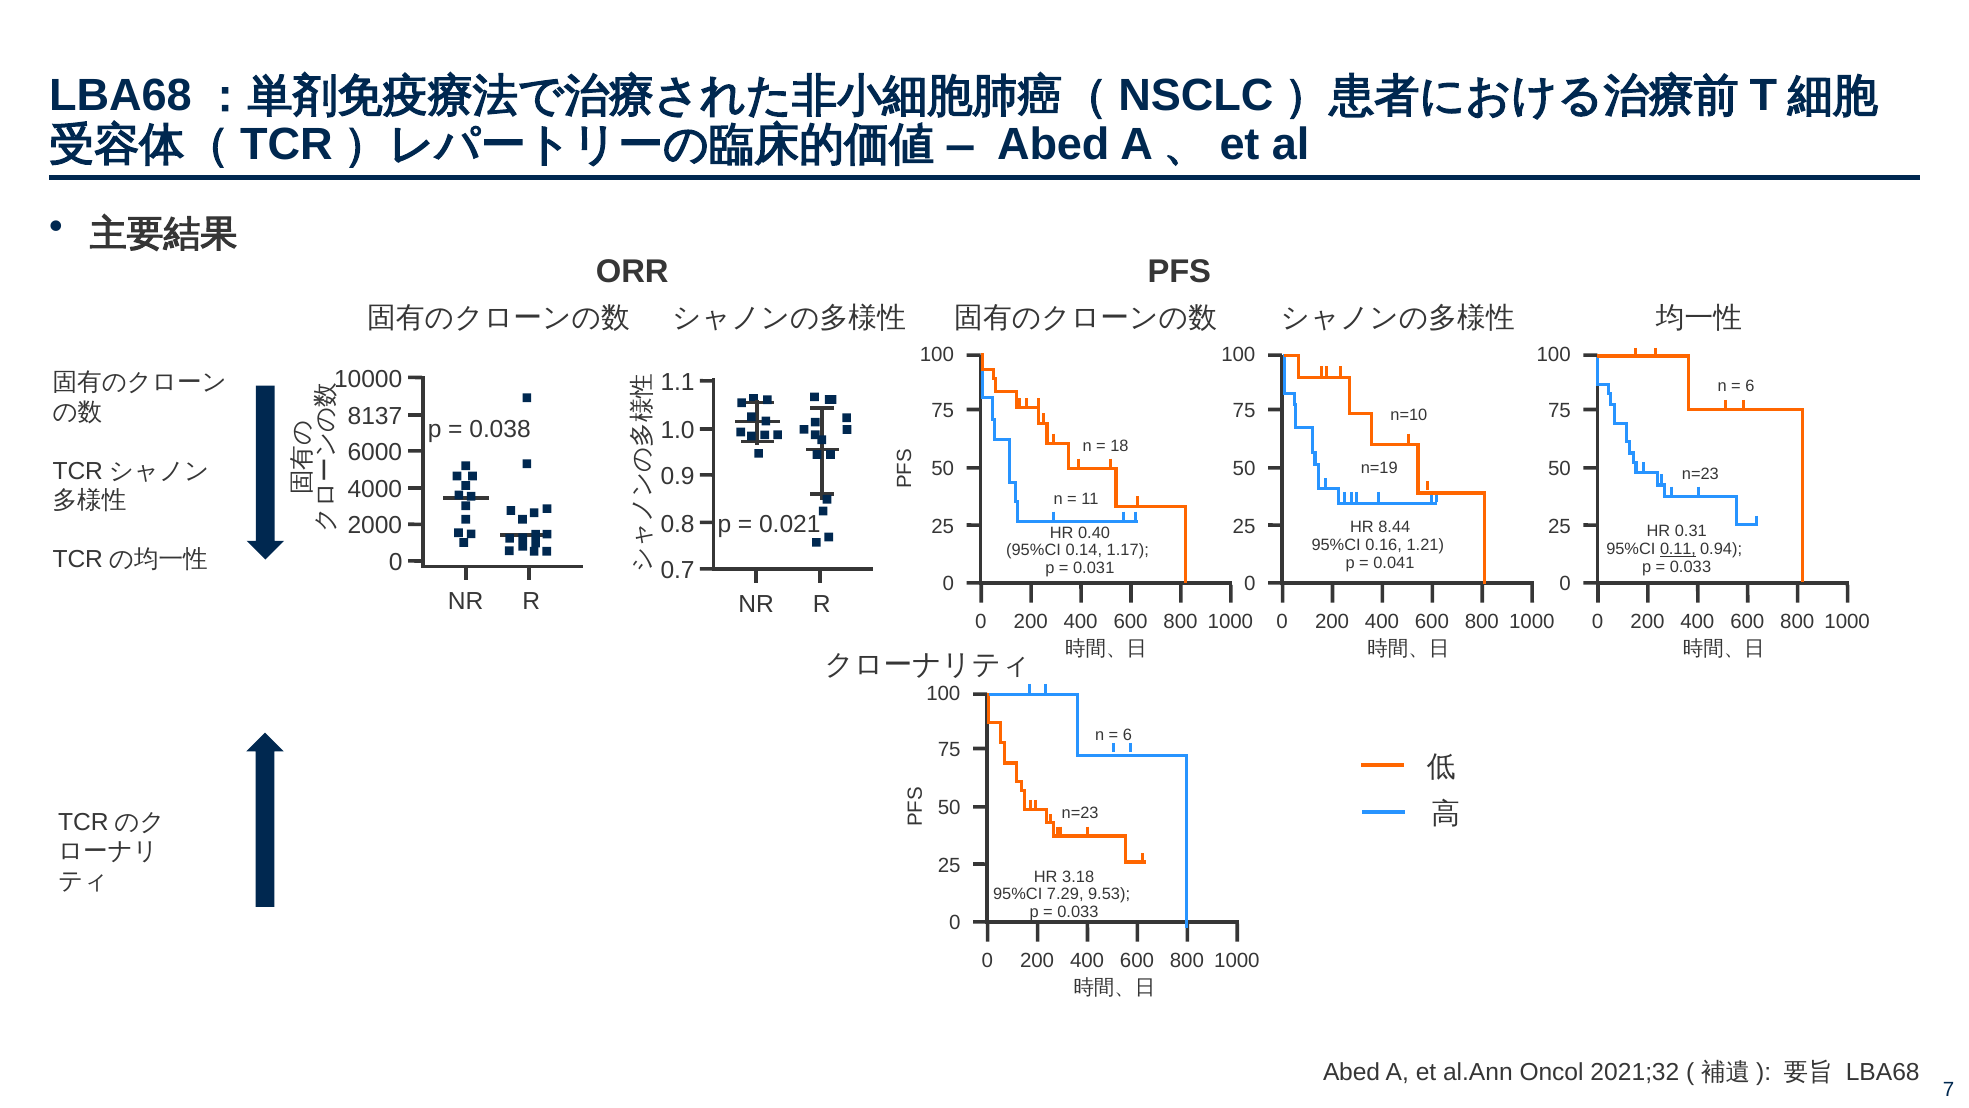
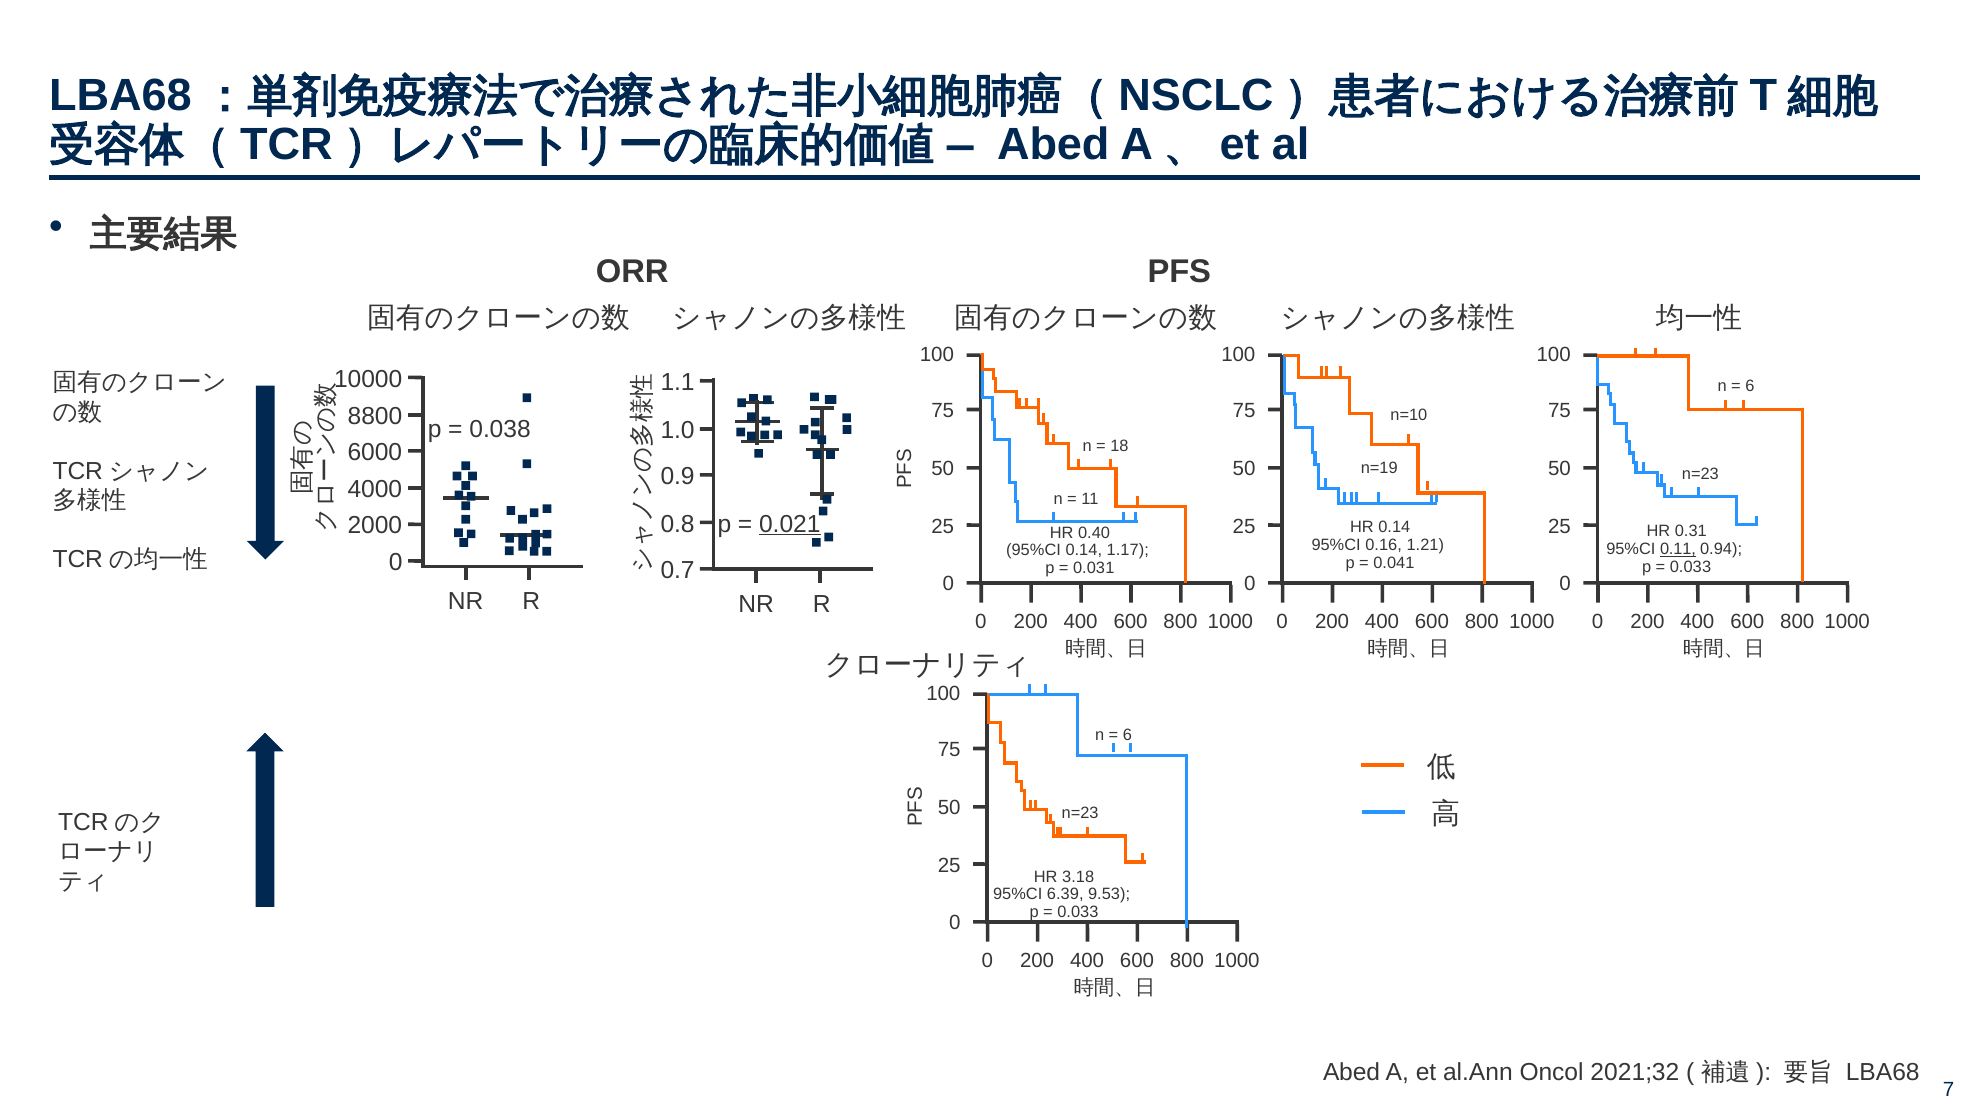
8137: 8137 -> 8800 (375, 416)
0.021 underline: none -> present (790, 524)
HR 8.44: 8.44 -> 0.14 (1394, 527)
7.29: 7.29 -> 6.39 (1065, 894)
